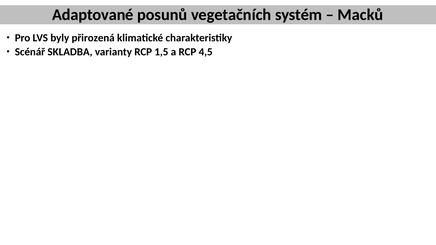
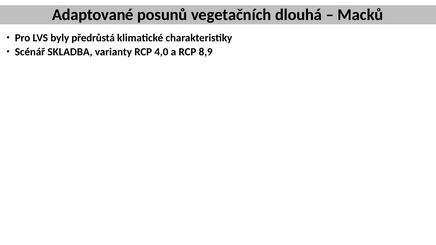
systém: systém -> dlouhá (299, 15)
přirozená: přirozená -> předrůstá (93, 38)
1,5: 1,5 -> 4,0 (161, 52)
4,5: 4,5 -> 8,9 (206, 52)
